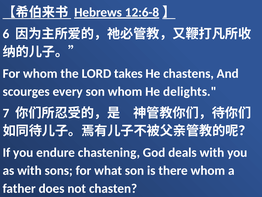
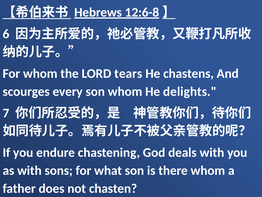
takes: takes -> tears (128, 73)
